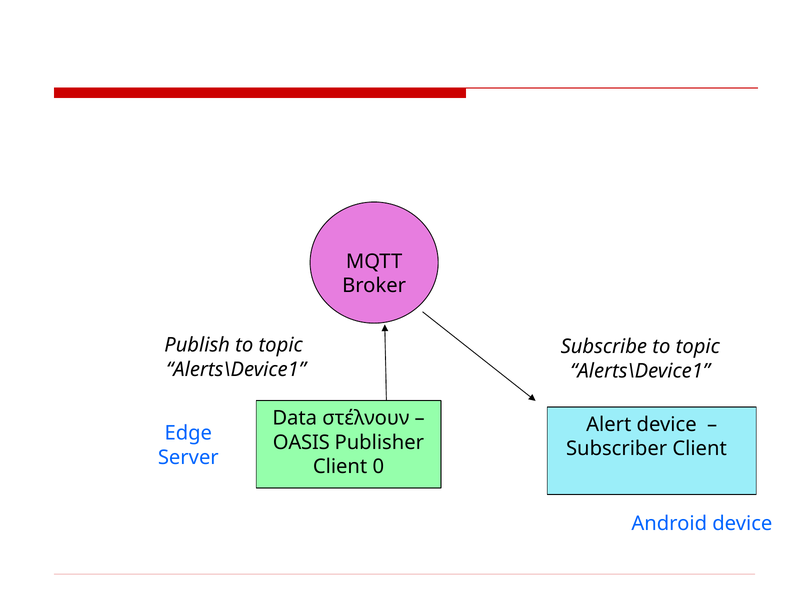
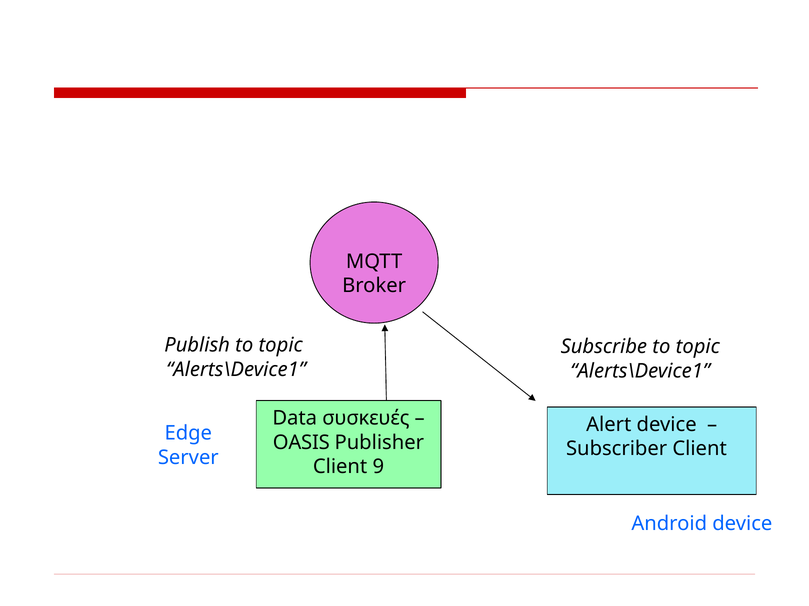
στέλνουν: στέλνουν -> συσκευές (366, 419)
0: 0 -> 9 (378, 467)
